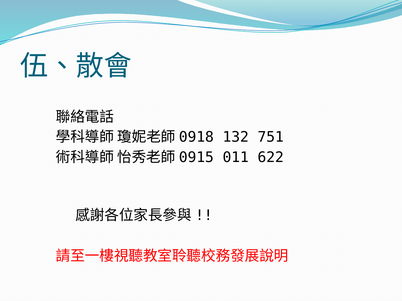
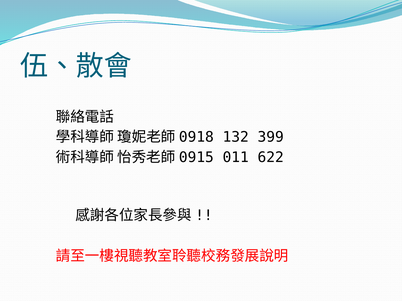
751: 751 -> 399 (271, 137)
